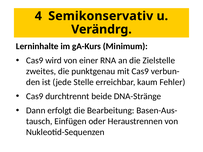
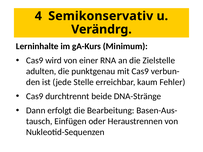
zweites: zweites -> adulten (41, 71)
